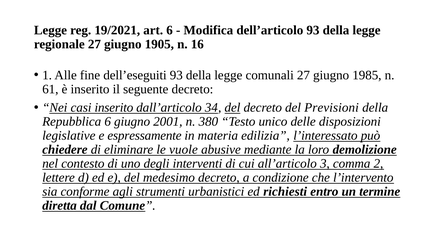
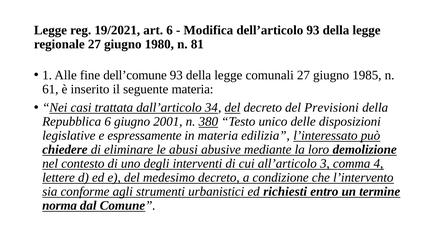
1905: 1905 -> 1980 (159, 44)
16: 16 -> 81 (197, 44)
dell’eseguiti: dell’eseguiti -> dell’comune (135, 75)
seguente decreto: decreto -> materia (193, 89)
casi inserito: inserito -> trattata (114, 108)
380 underline: none -> present (208, 122)
vuole: vuole -> abusi (183, 150)
2: 2 -> 4 (378, 164)
diretta: diretta -> norma (60, 206)
